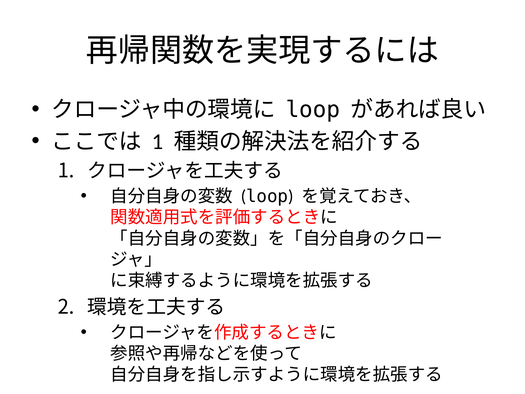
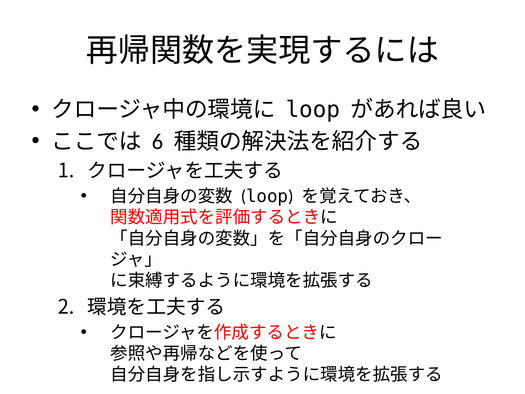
1: 1 -> 6 (158, 141)
